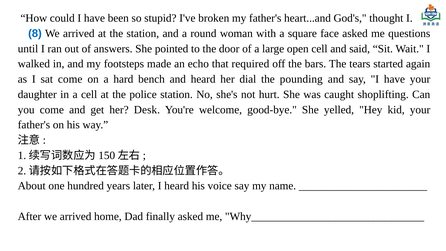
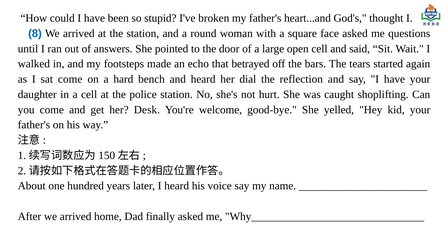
required: required -> betrayed (250, 64)
pounding: pounding -> reflection (301, 79)
